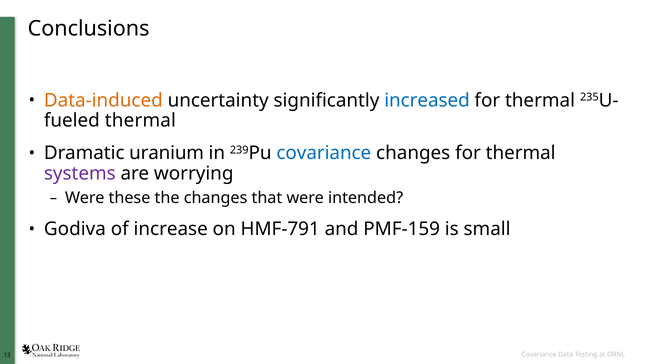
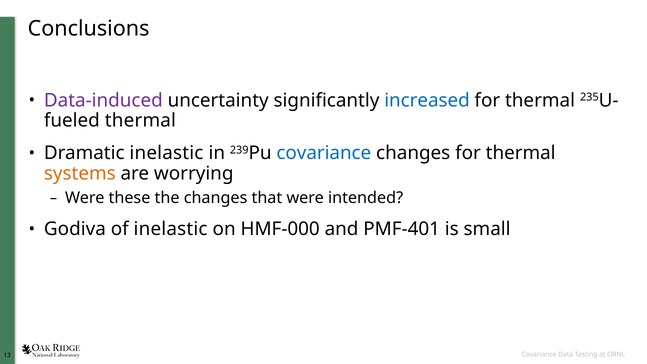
Data-induced colour: orange -> purple (103, 100)
Dramatic uranium: uranium -> inelastic (166, 153)
systems colour: purple -> orange (80, 174)
of increase: increase -> inelastic (171, 229)
HMF-791: HMF-791 -> HMF-000 (280, 229)
PMF-159: PMF-159 -> PMF-401 (402, 229)
